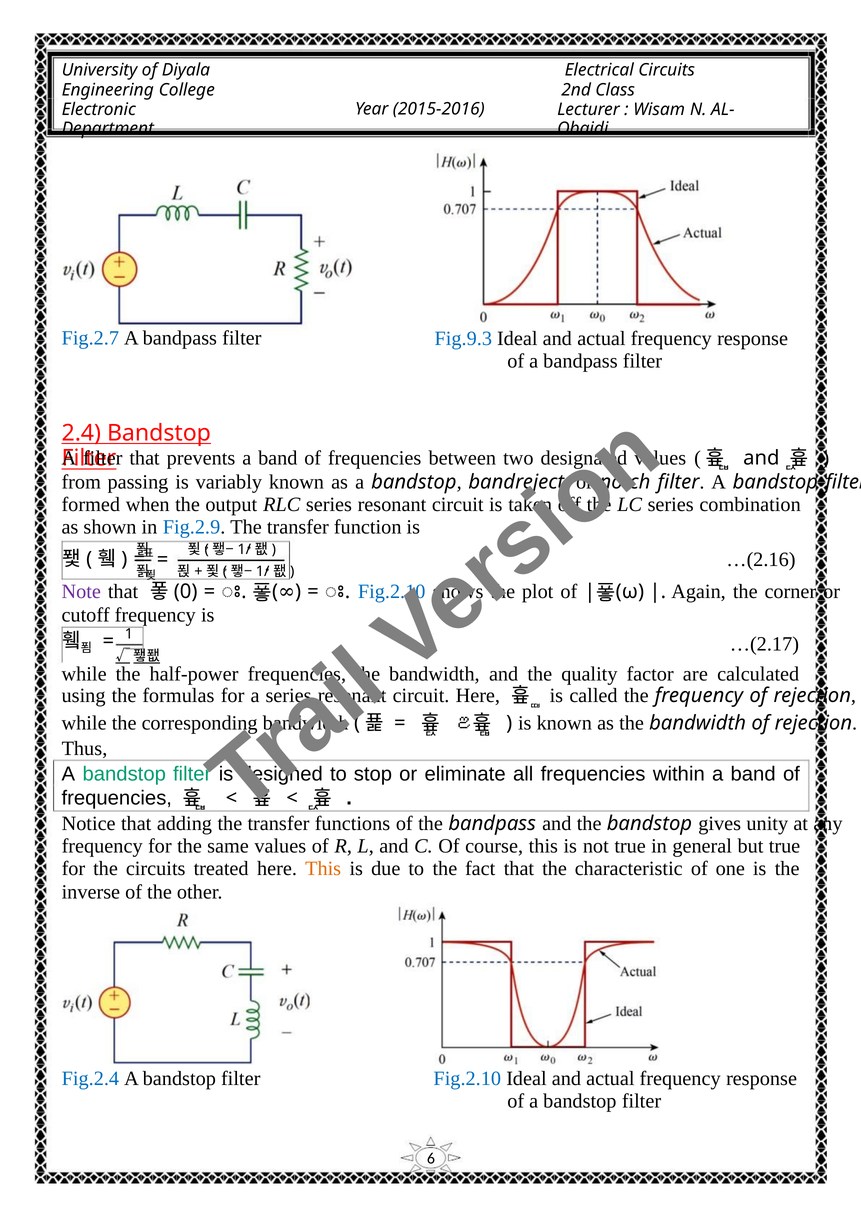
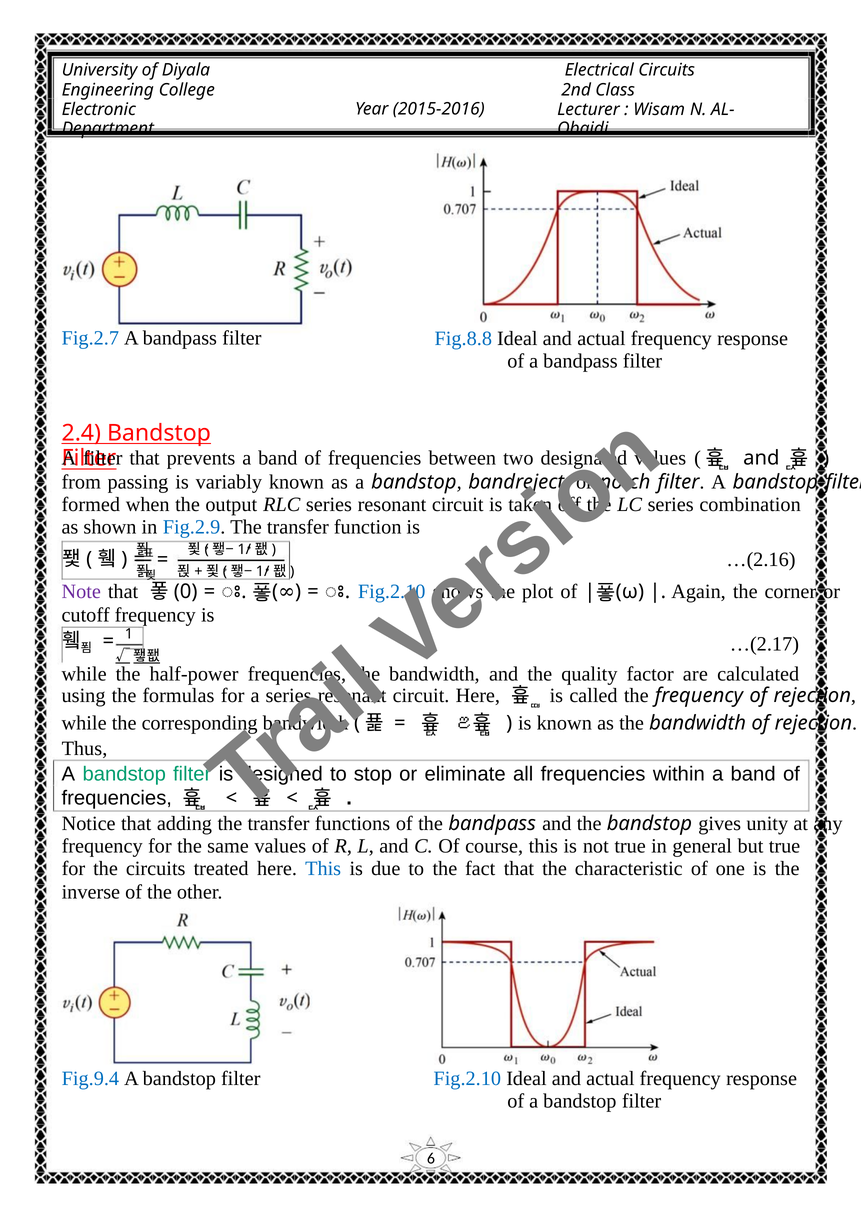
Fig.9.3: Fig.9.3 -> Fig.8.8 (463, 338)
This colour: orange -> blue (323, 868)
Fig.2.4: Fig.2.4 -> Fig.9.4 (90, 1078)
